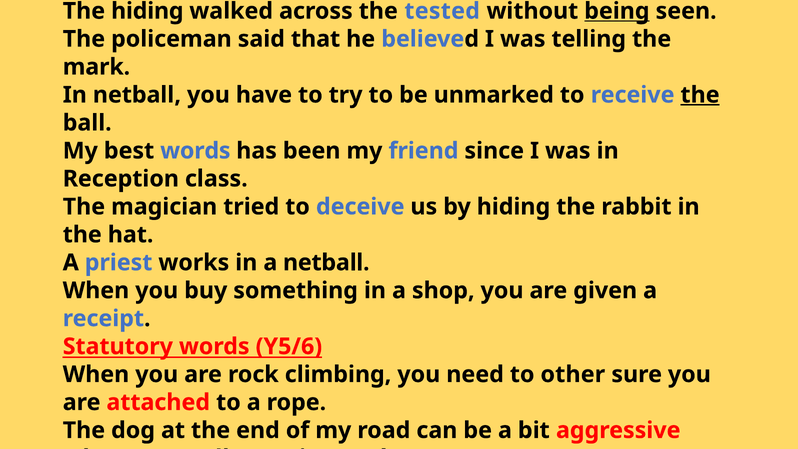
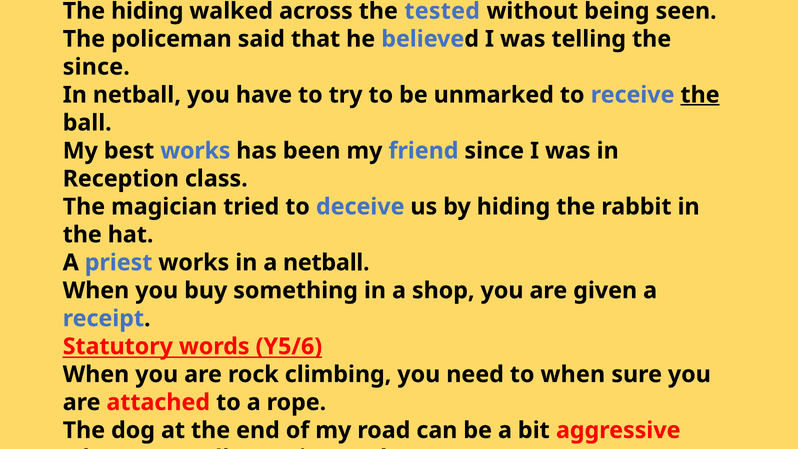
being underline: present -> none (617, 11)
mark: mark -> since (96, 67)
best words: words -> works (195, 151)
to other: other -> when (573, 374)
